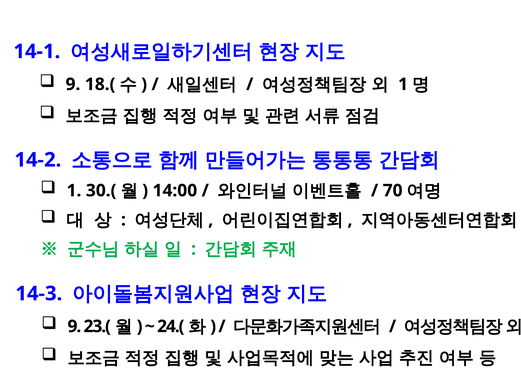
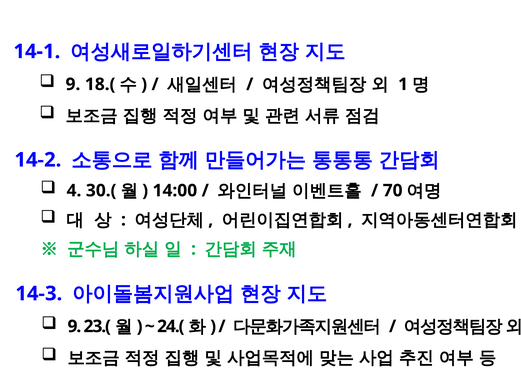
1: 1 -> 4 (74, 190)
